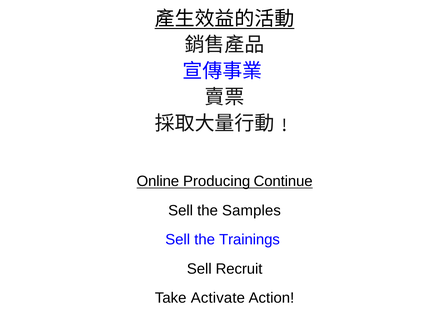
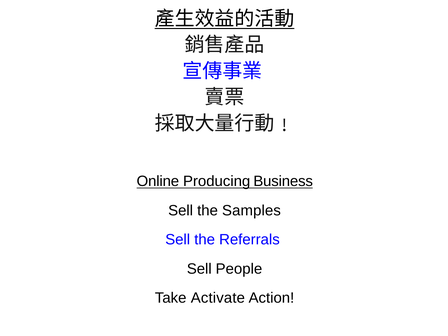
Continue: Continue -> Business (283, 181)
Trainings: Trainings -> Referrals (249, 240)
Recruit: Recruit -> People (239, 269)
